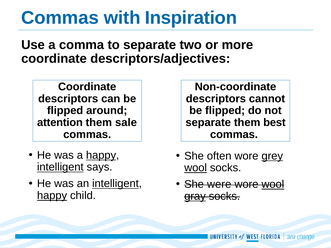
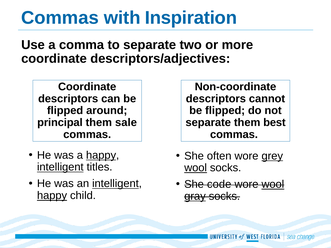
attention: attention -> principal (60, 123)
says: says -> titles (100, 167)
were: were -> code (219, 184)
